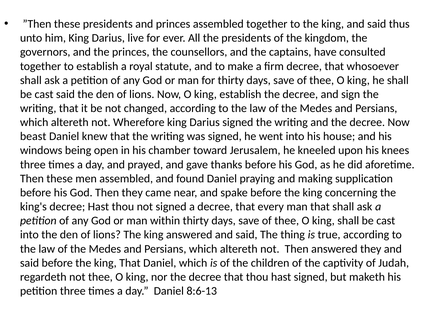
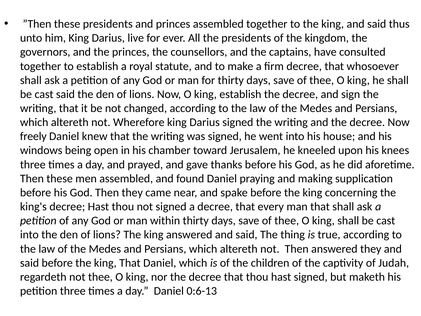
beast: beast -> freely (33, 136)
8:6-13: 8:6-13 -> 0:6-13 (202, 291)
